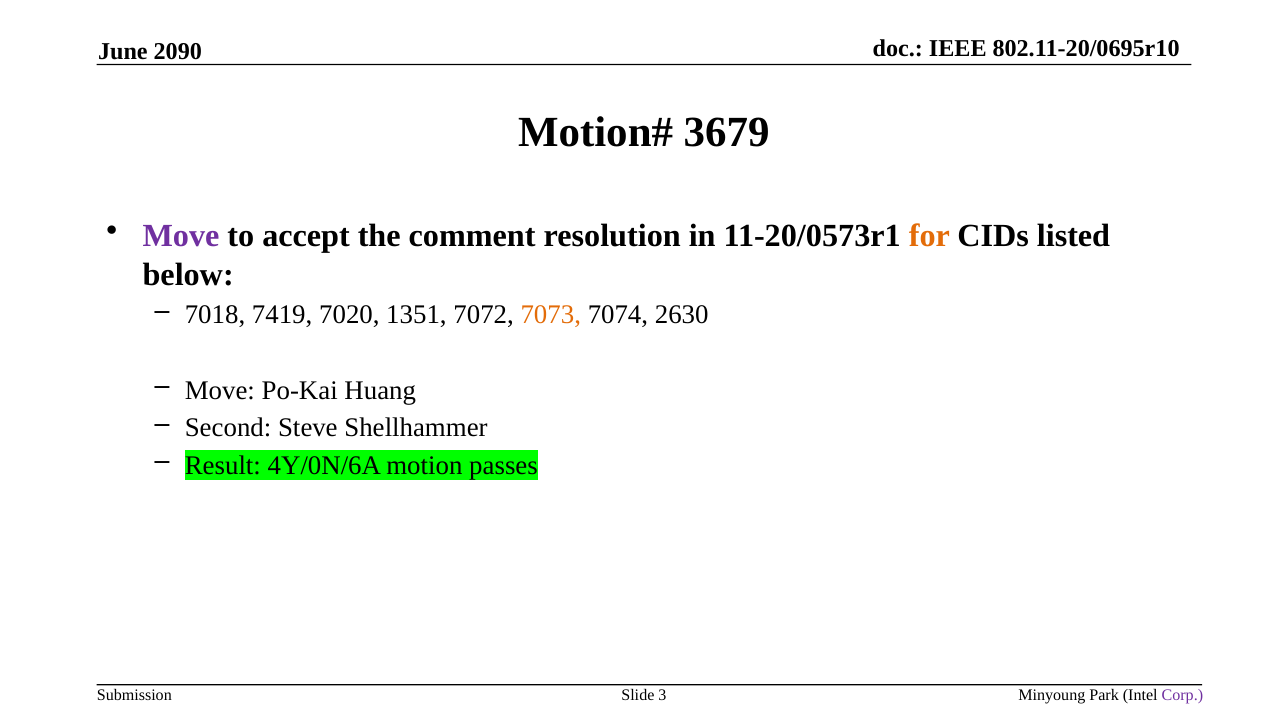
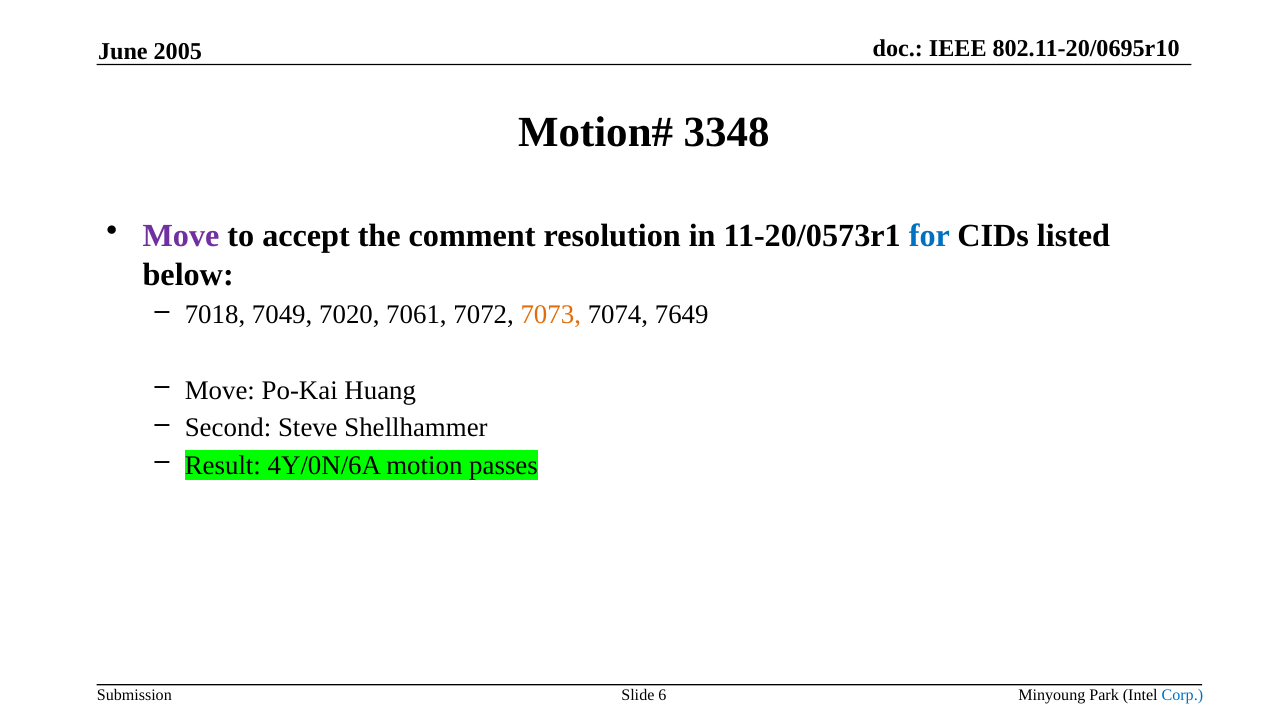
2090: 2090 -> 2005 (178, 52)
3679: 3679 -> 3348 (727, 132)
for colour: orange -> blue (929, 236)
7419: 7419 -> 7049 (282, 315)
1351: 1351 -> 7061 (416, 315)
2630: 2630 -> 7649 (682, 315)
3: 3 -> 6 (662, 695)
Corp colour: purple -> blue (1182, 695)
